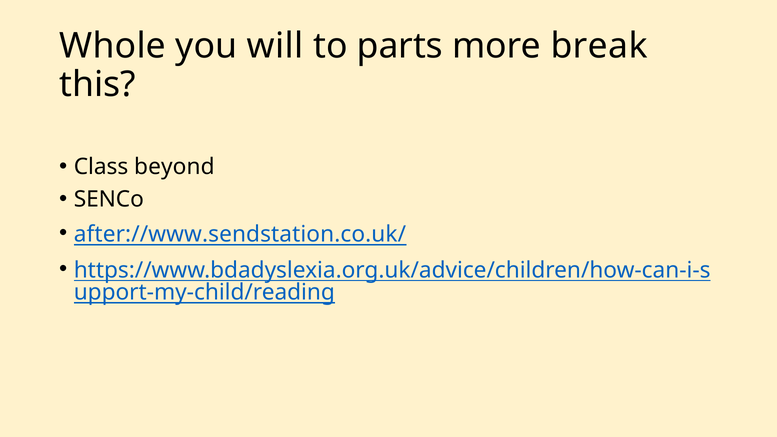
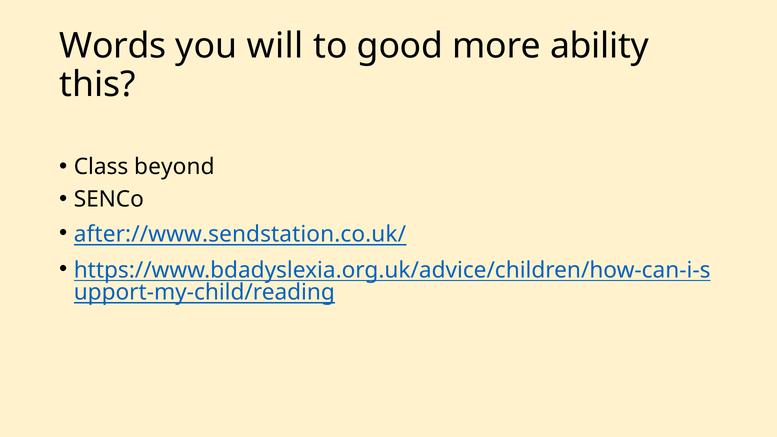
Whole: Whole -> Words (113, 46)
parts: parts -> good (400, 46)
break: break -> ability (599, 46)
